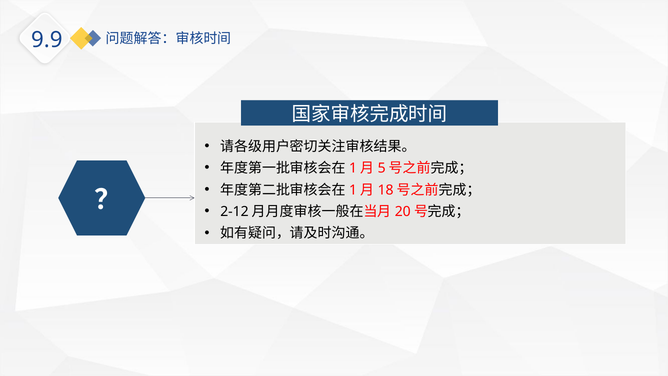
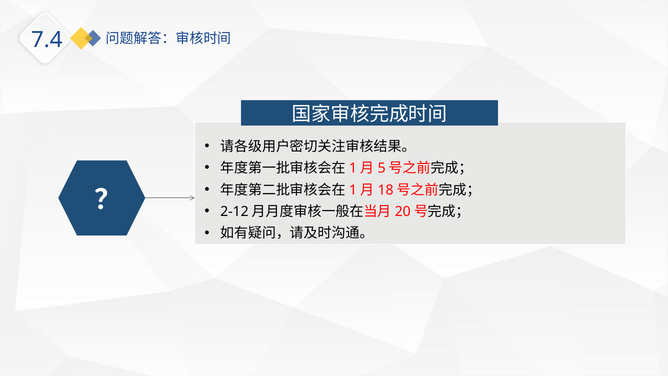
9.9: 9.9 -> 7.4 (47, 40)
